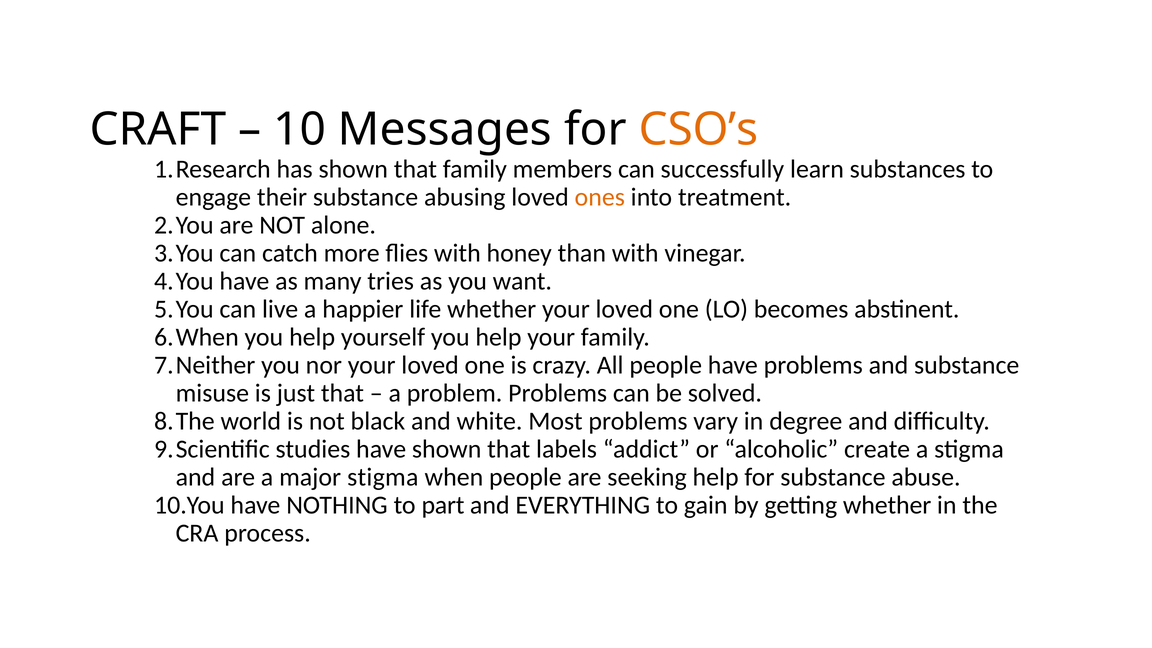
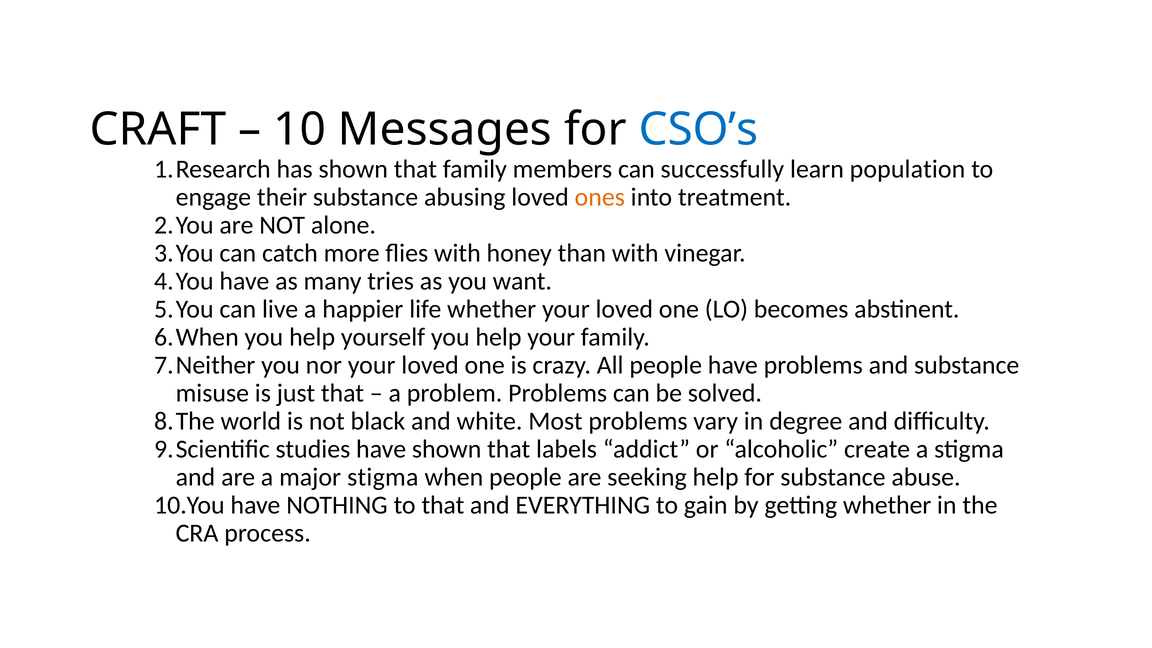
CSO’s colour: orange -> blue (698, 129)
substances: substances -> population (908, 169)
to part: part -> that (443, 505)
